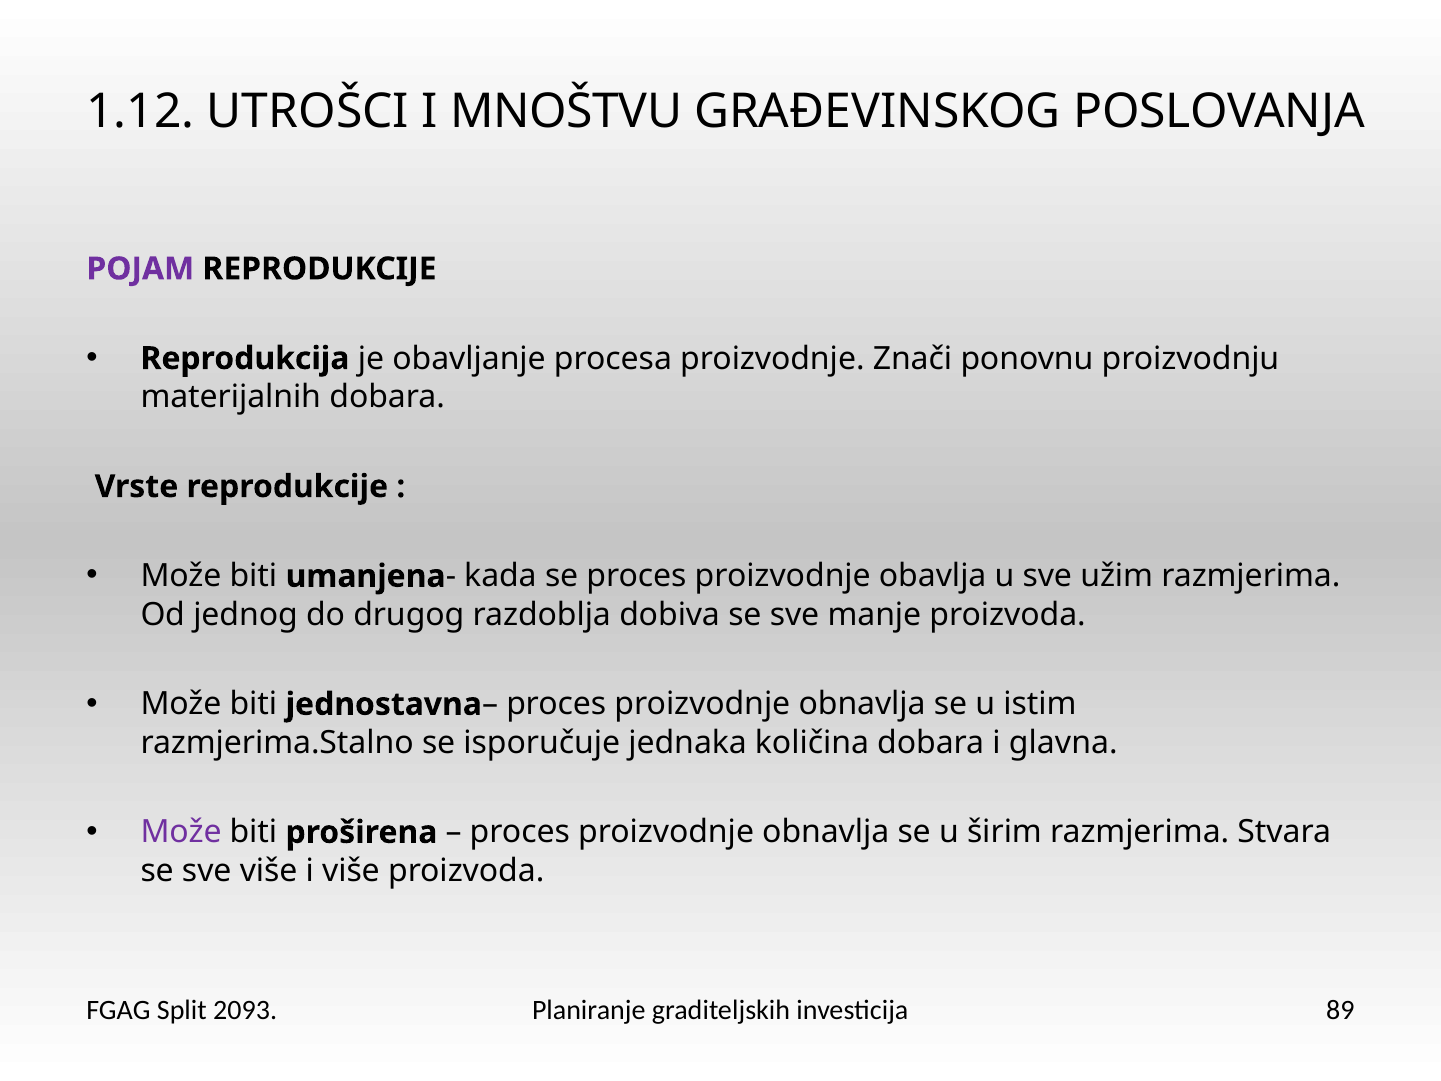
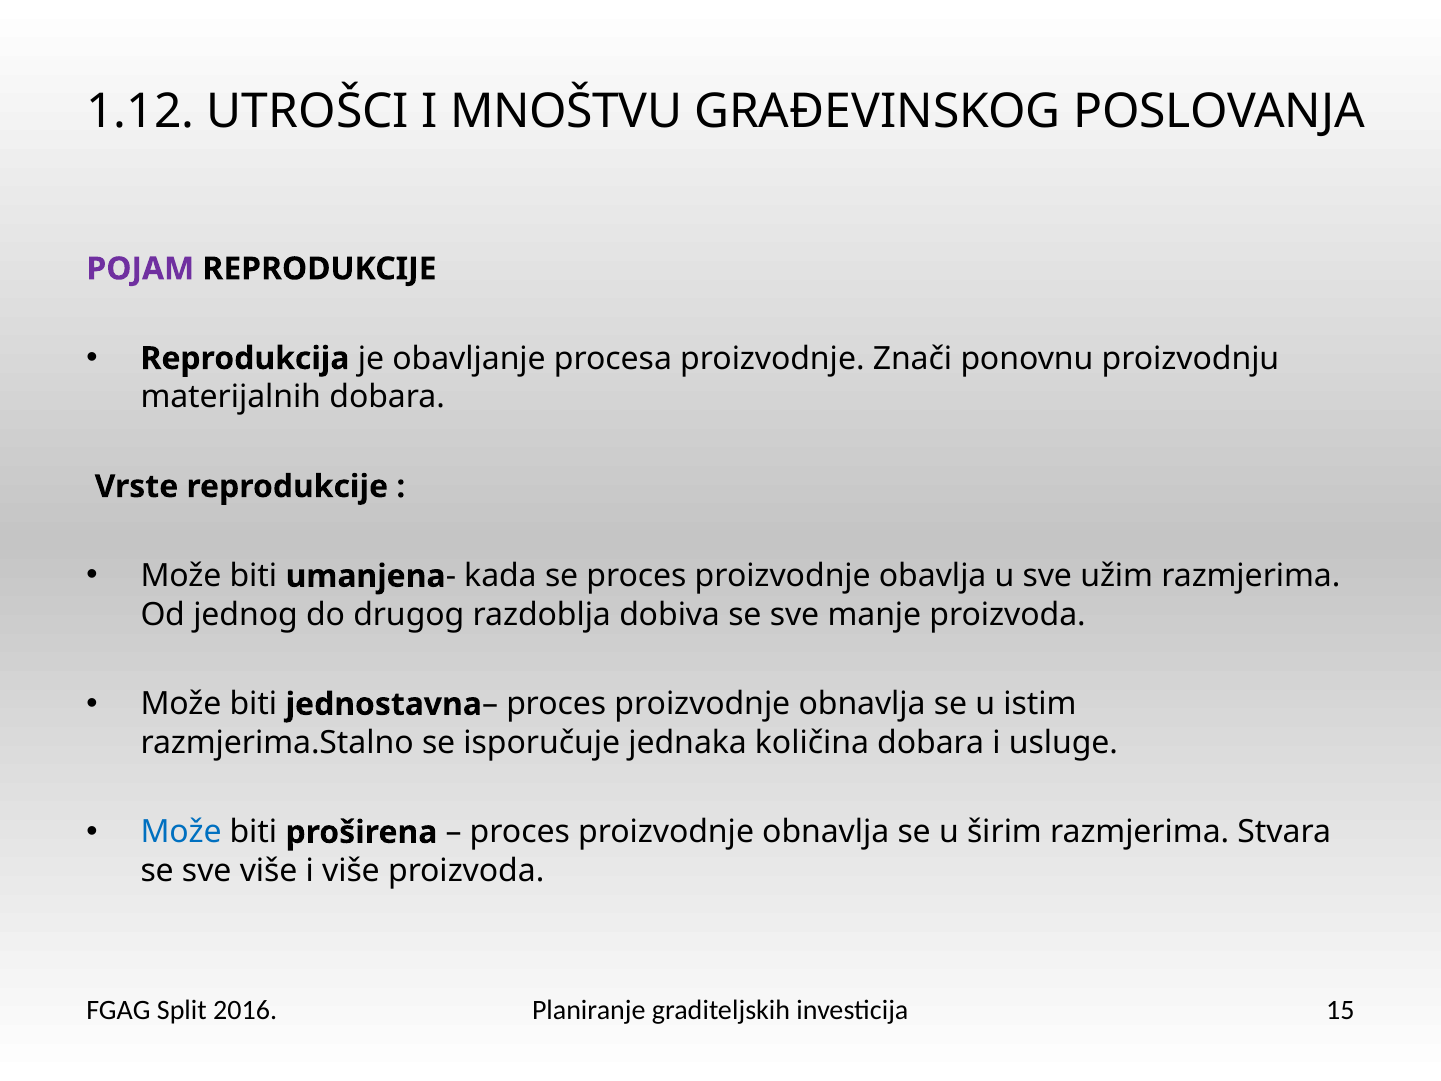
glavna: glavna -> usluge (1063, 743)
Može colour: purple -> blue (181, 832)
2093: 2093 -> 2016 (245, 1010)
89: 89 -> 15 (1340, 1010)
